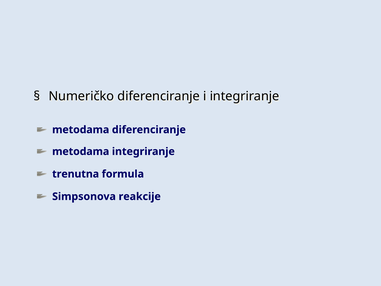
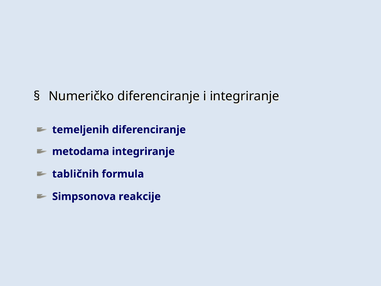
metodama: metodama -> temeljenih (81, 130)
trenutna: trenutna -> tabličnih (76, 174)
